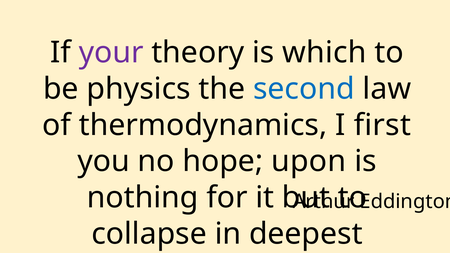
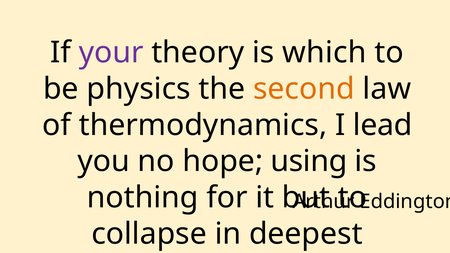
second colour: blue -> orange (304, 89)
first: first -> lead (383, 125)
upon: upon -> using (309, 161)
